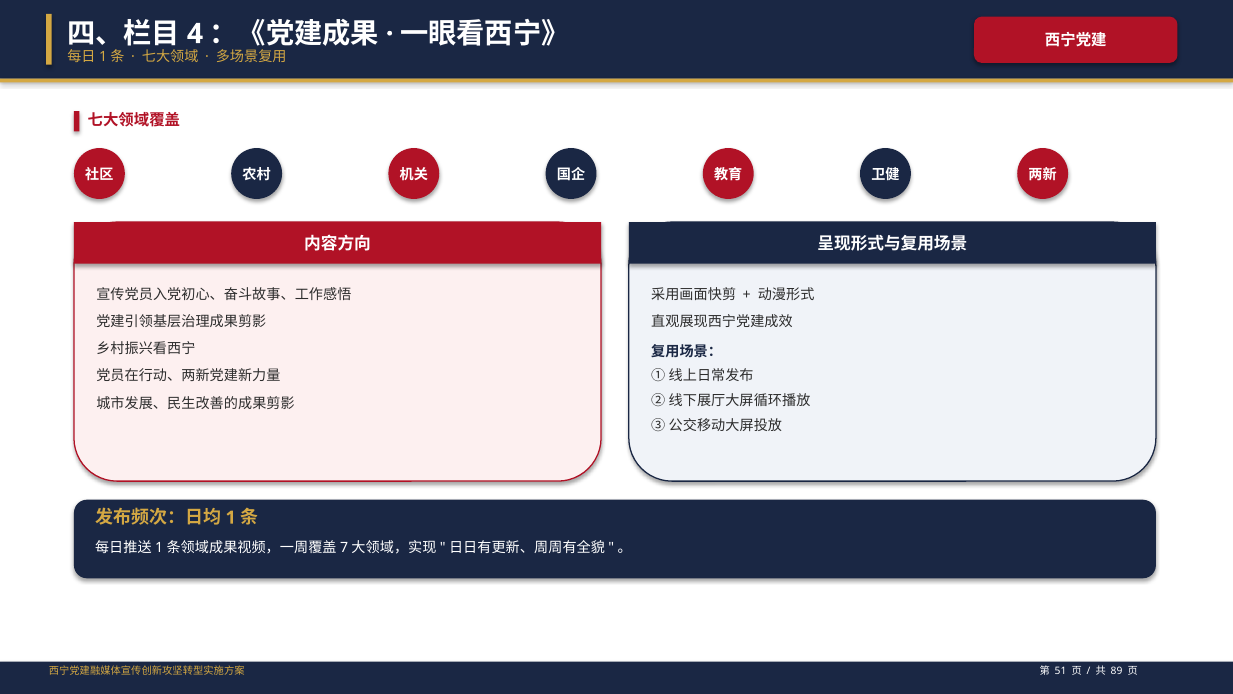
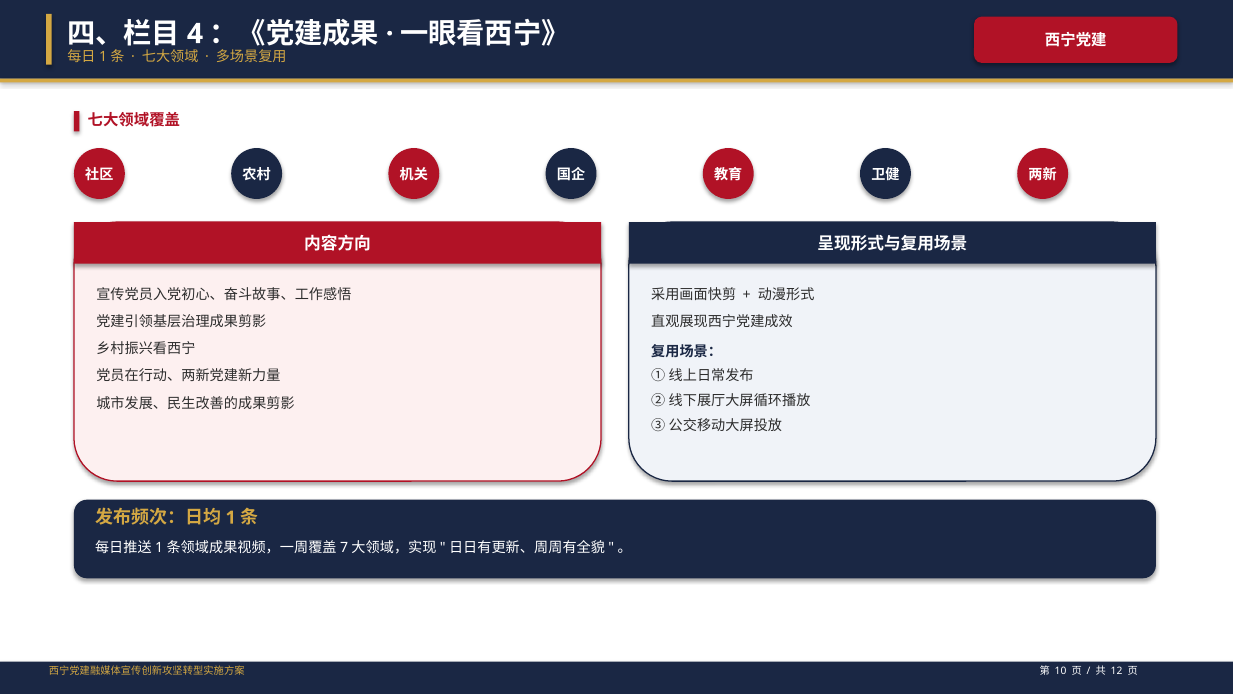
51: 51 -> 10 (1061, 671)
89: 89 -> 12 (1117, 671)
